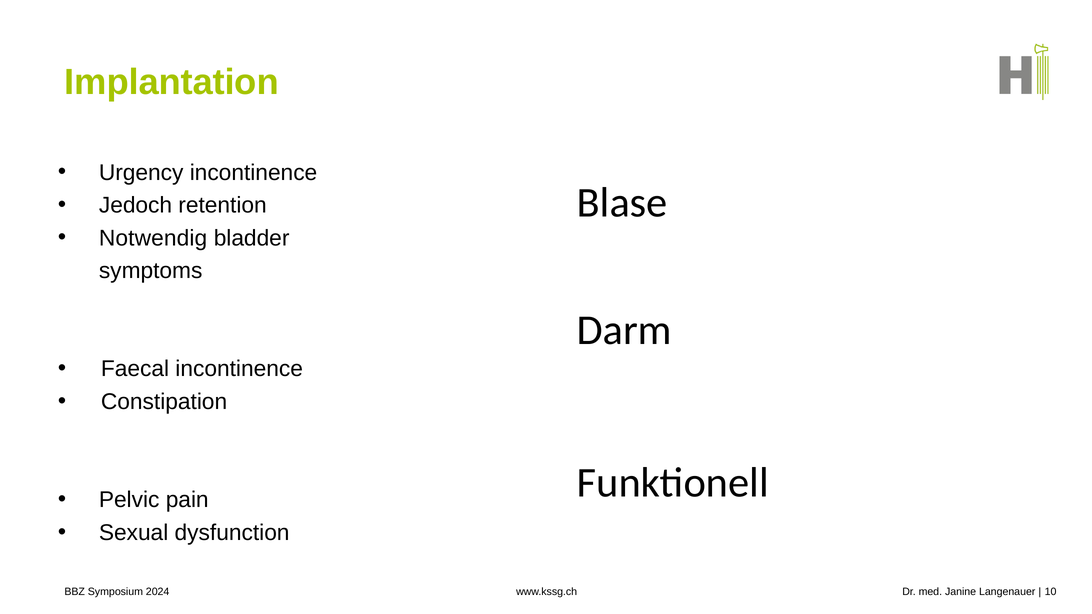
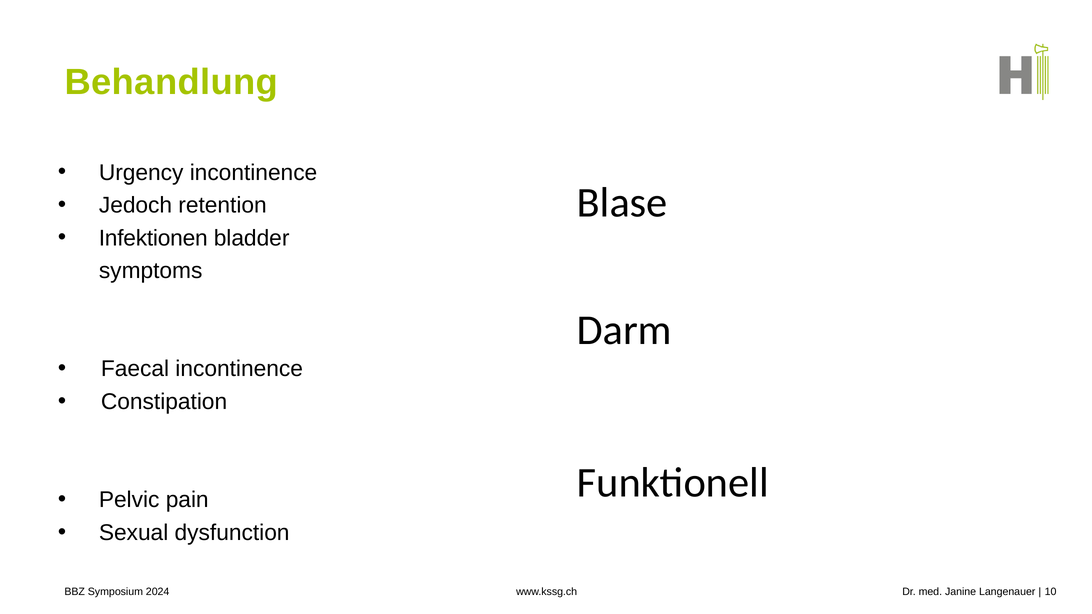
Implantation: Implantation -> Behandlung (171, 82)
Notwendig: Notwendig -> Infektionen (153, 238)
